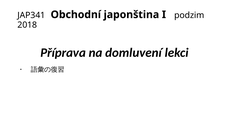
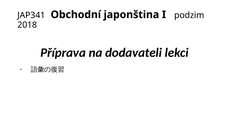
domluvení: domluvení -> dodavateli (134, 53)
